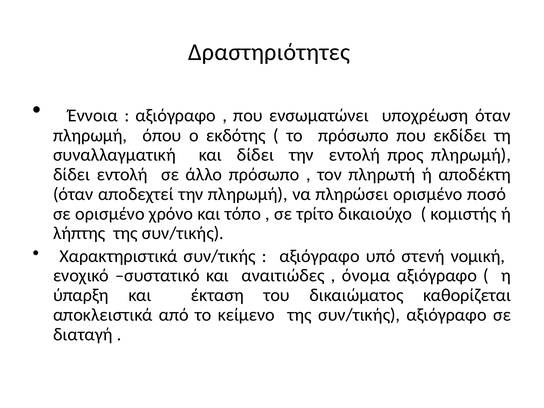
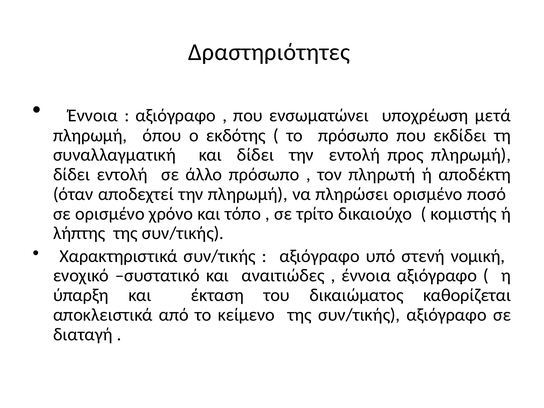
υποχρέωση όταν: όταν -> μετά (493, 115)
όνομα: όνομα -> έννοια (366, 276)
